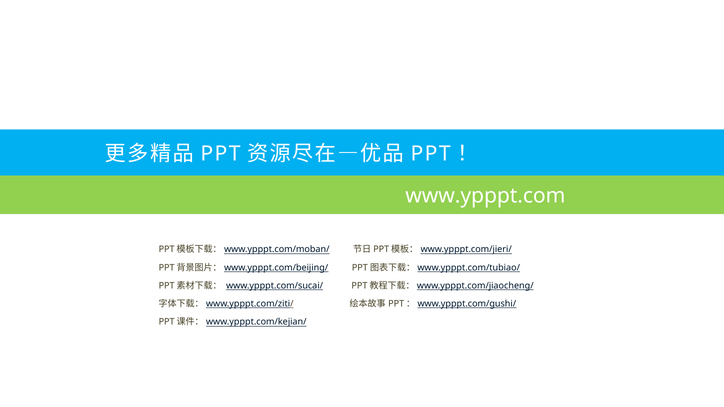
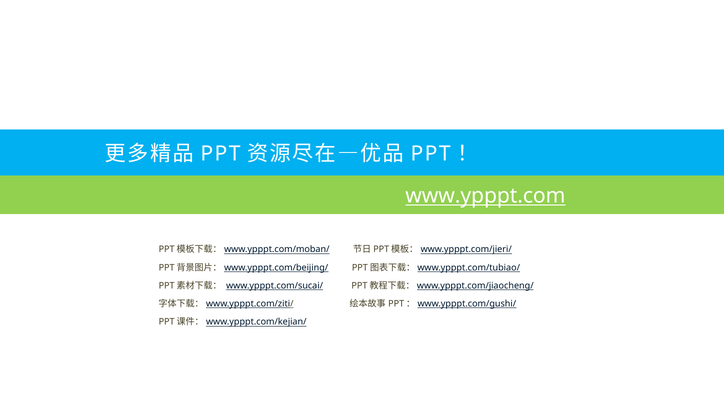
www.ypppt.com underline: none -> present (485, 196)
